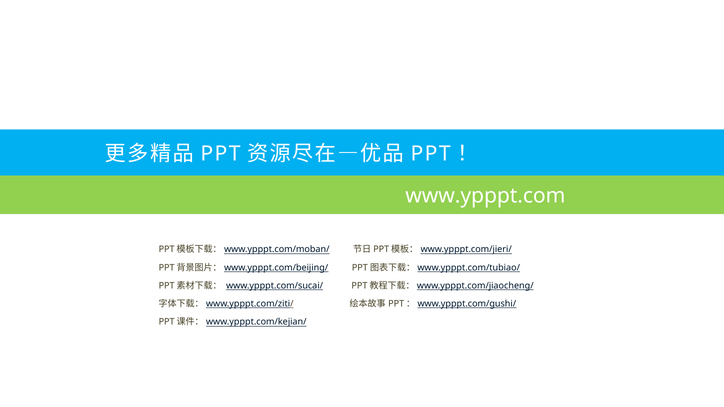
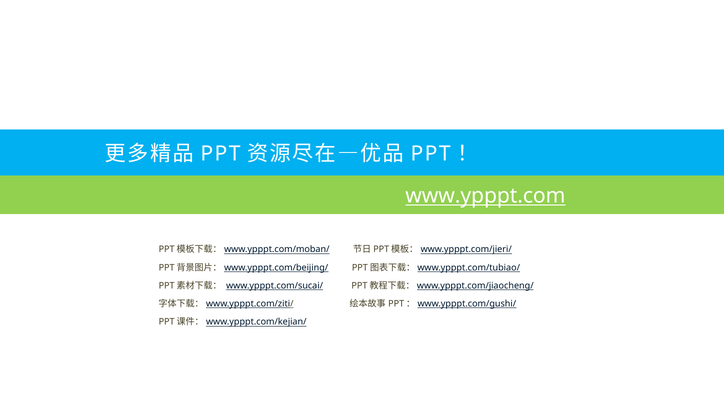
www.ypppt.com underline: none -> present (485, 196)
